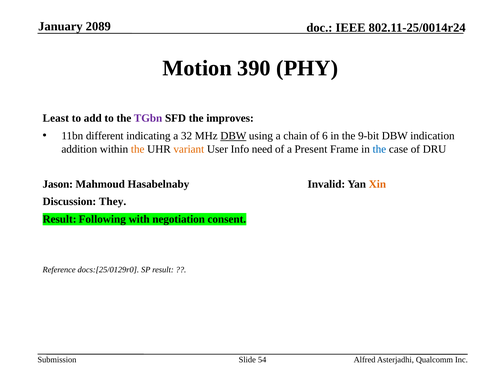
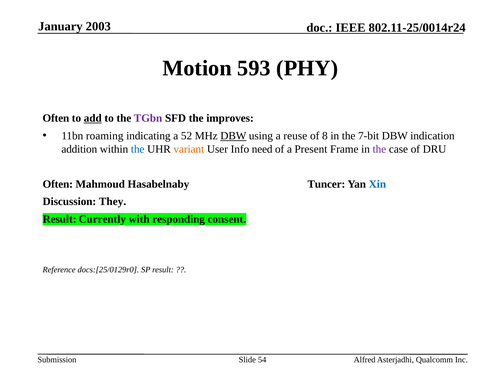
2089: 2089 -> 2003 (98, 27)
390: 390 -> 593 (254, 68)
Least: Least -> Often (56, 119)
add underline: none -> present (93, 119)
different: different -> roaming (105, 136)
32: 32 -> 52 (187, 136)
chain: chain -> reuse (295, 136)
6: 6 -> 8 (325, 136)
9-bit: 9-bit -> 7-bit (369, 136)
the colour: orange -> blue (138, 149)
the colour: blue -> purple (379, 149)
Jason: Jason -> Often (58, 184)
Invalid: Invalid -> Tuncer (326, 184)
Xin colour: orange -> blue (377, 184)
Following: Following -> Currently (102, 220)
negotiation: negotiation -> responding (179, 220)
